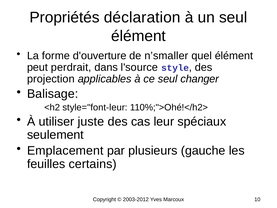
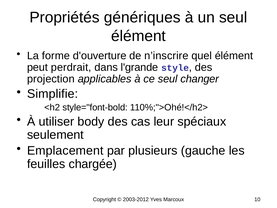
déclaration: déclaration -> génériques (142, 17)
n’smaller: n’smaller -> n’inscrire (166, 56)
l'source: l'source -> l'grande (139, 67)
Balisage: Balisage -> Simplifie (53, 94)
style="font-leur: style="font-leur -> style="font-bold (95, 107)
juste: juste -> body (91, 121)
certains: certains -> chargée (93, 164)
